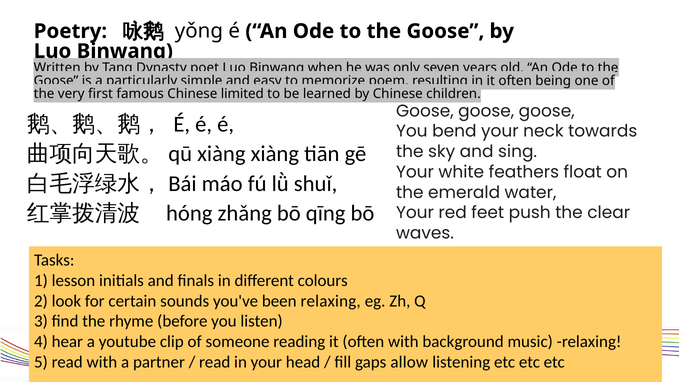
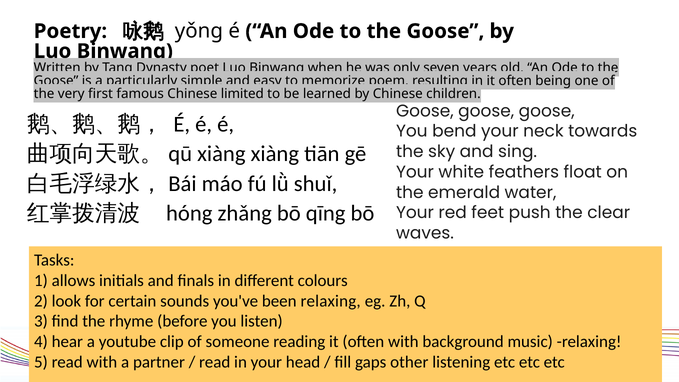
lesson: lesson -> allows (73, 281)
allow: allow -> other (409, 362)
